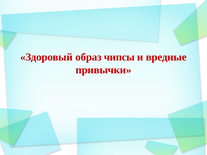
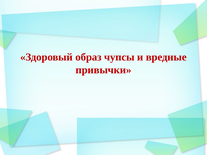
чипсы: чипсы -> чупсы (119, 57)
